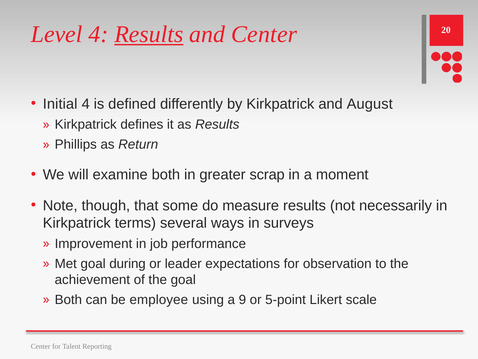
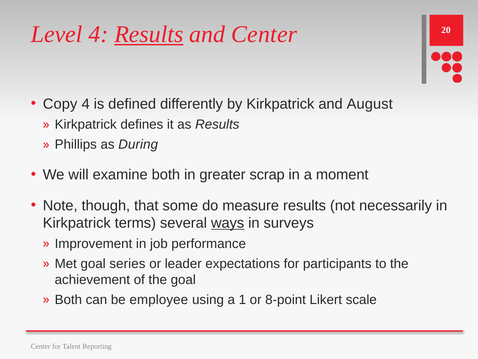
Initial: Initial -> Copy (60, 104)
Return: Return -> During (138, 144)
ways underline: none -> present (228, 223)
during: during -> series (127, 263)
observation: observation -> participants (337, 263)
9: 9 -> 1 (242, 299)
5-point: 5-point -> 8-point (286, 299)
